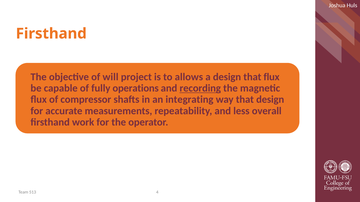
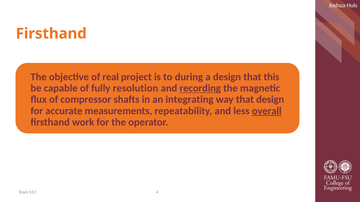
will: will -> real (111, 77)
allows: allows -> during (189, 77)
that flux: flux -> this (272, 77)
operations: operations -> resolution (136, 88)
overall underline: none -> present (267, 111)
